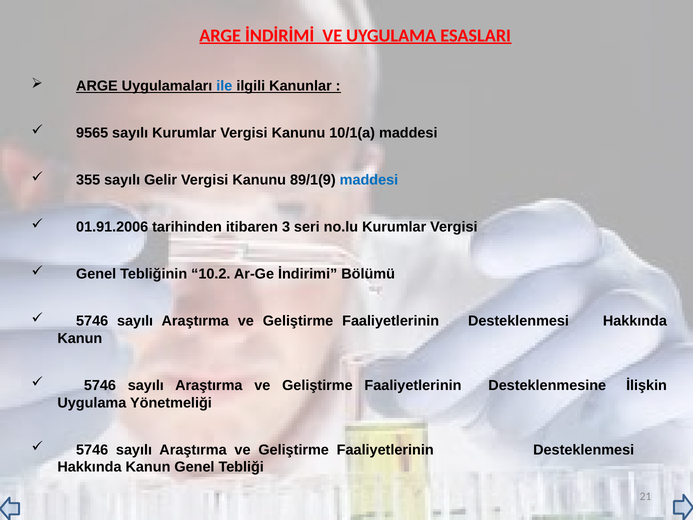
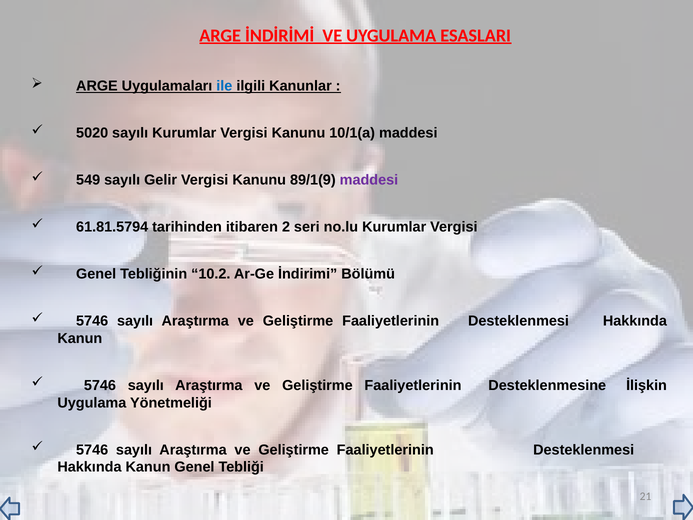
9565: 9565 -> 5020 (92, 133)
355: 355 -> 549 (88, 180)
maddesi colour: blue -> purple (369, 180)
01.91.2006: 01.91.2006 -> 61.81.5794 (112, 227)
3: 3 -> 2 (286, 227)
